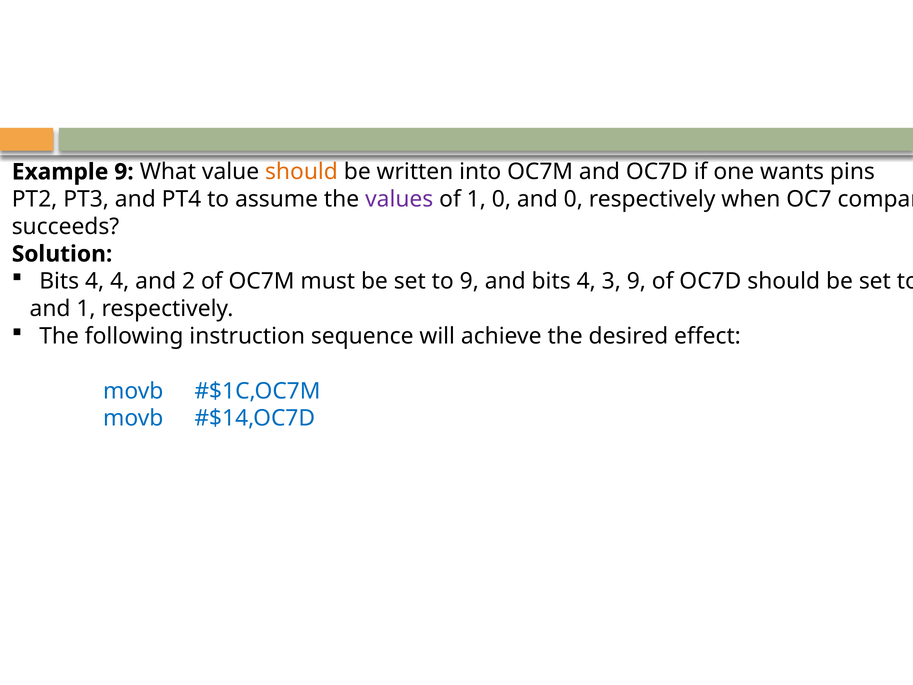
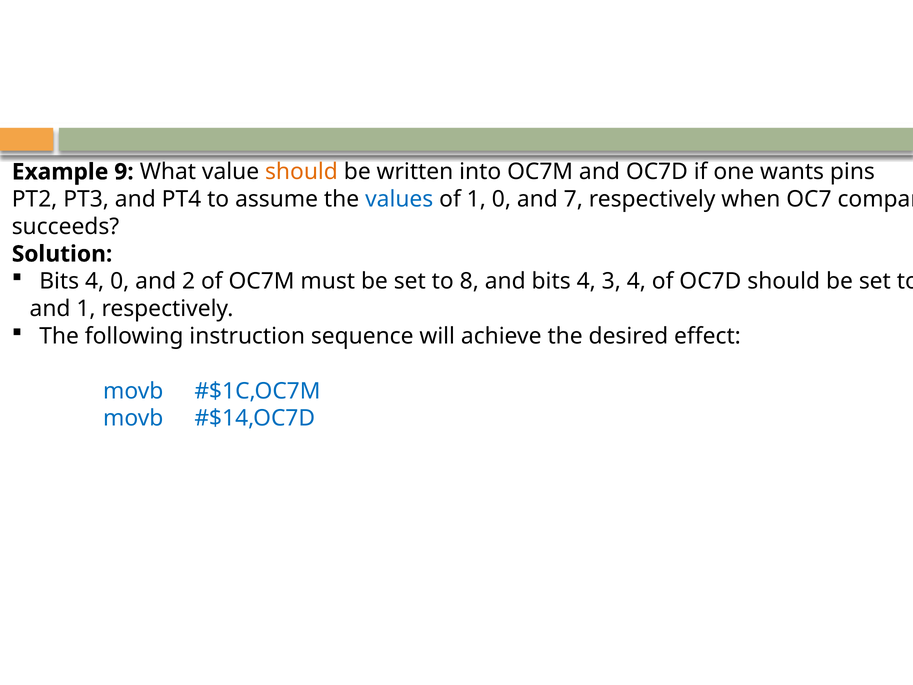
values colour: purple -> blue (399, 199)
and 0: 0 -> 7 (573, 199)
4 4: 4 -> 0 (120, 281)
to 9: 9 -> 8 (469, 281)
3 9: 9 -> 4 (636, 281)
